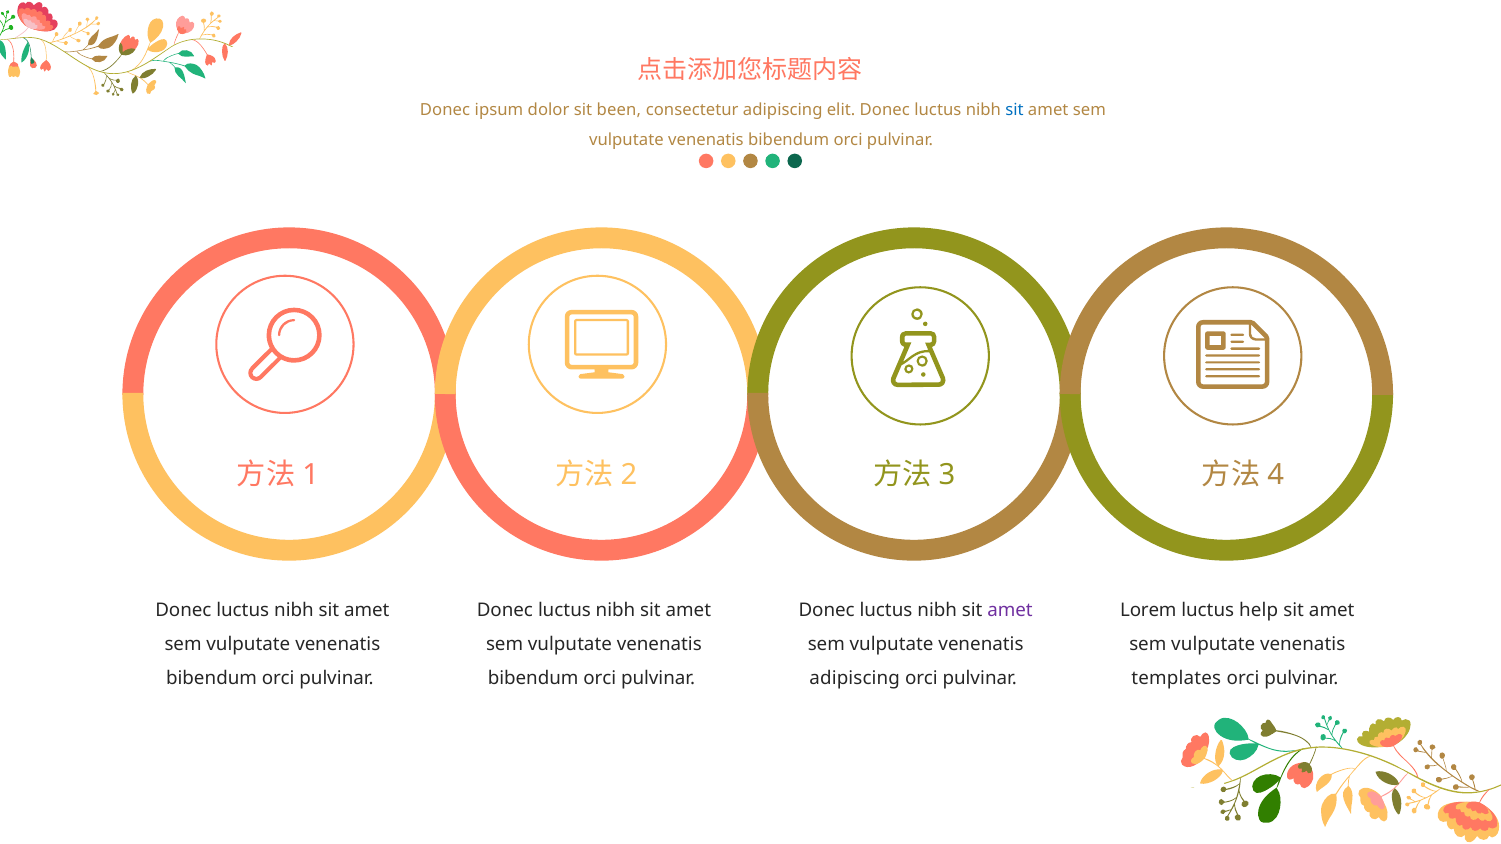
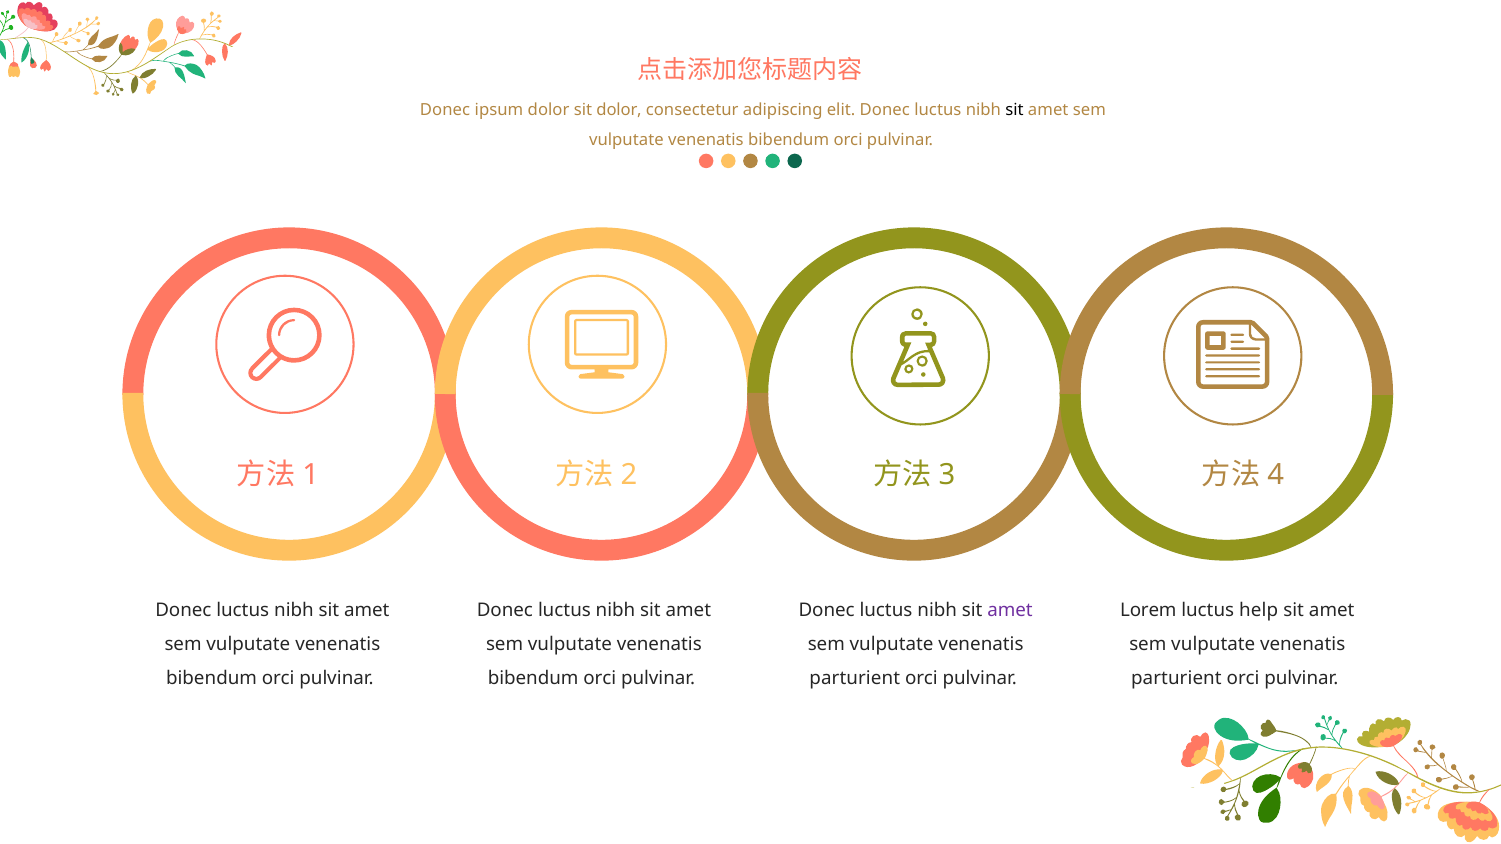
sit been: been -> dolor (619, 110)
sit colour: blue -> black (1014, 110)
adipiscing: adipiscing -> parturient (855, 678)
templates: templates -> parturient (1176, 678)
